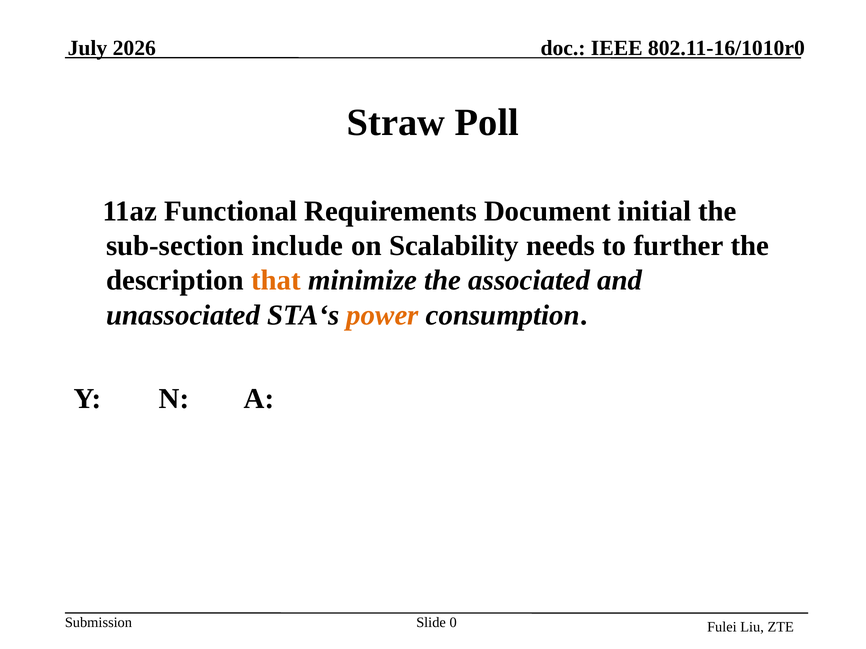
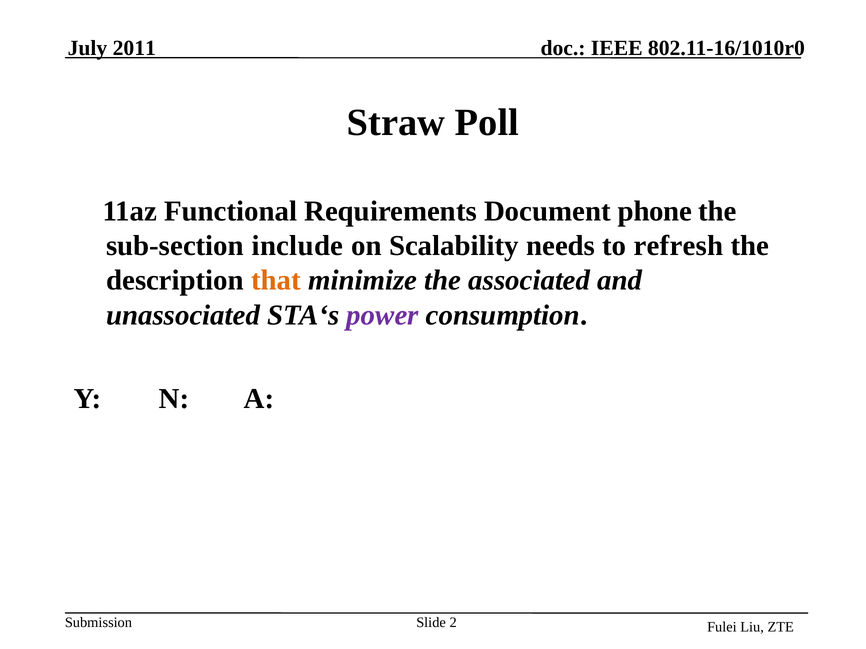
2026: 2026 -> 2011 (134, 48)
initial: initial -> phone (655, 211)
further: further -> refresh (678, 246)
power colour: orange -> purple (383, 315)
0: 0 -> 2 (453, 623)
